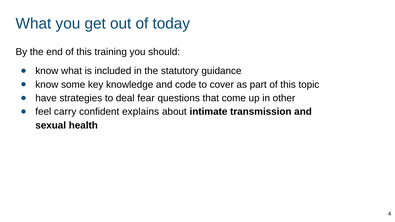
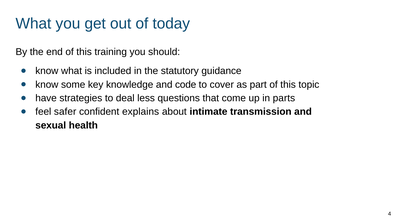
fear: fear -> less (146, 98)
other: other -> parts (284, 98)
carry: carry -> safer (65, 112)
